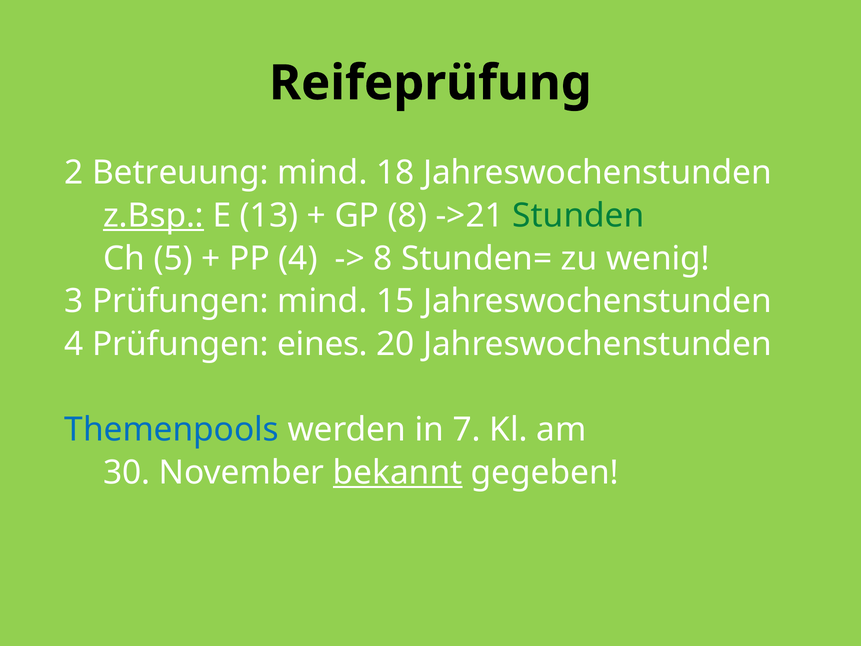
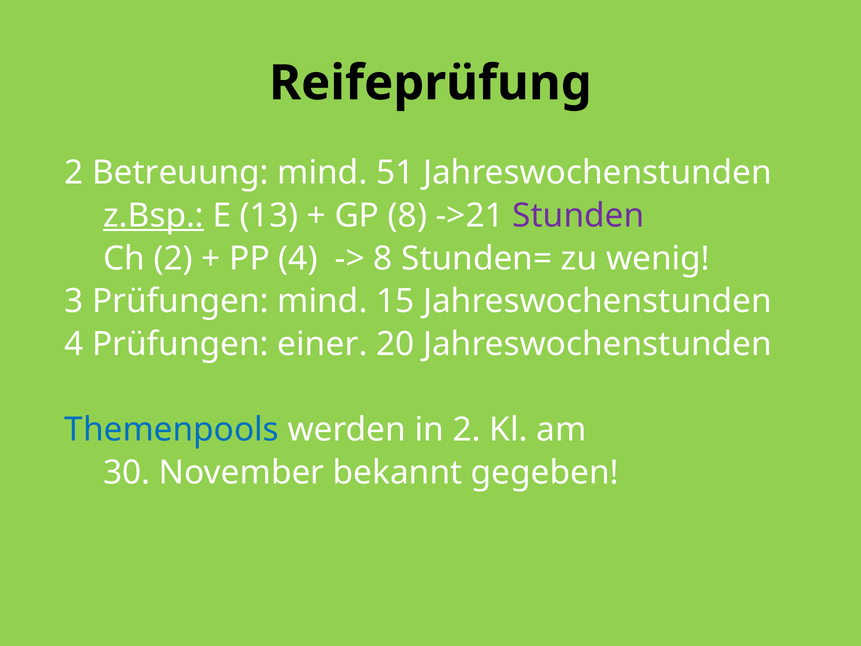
18: 18 -> 51 (395, 173)
Stunden colour: green -> purple (578, 216)
Ch 5: 5 -> 2 (173, 258)
eines: eines -> einer (322, 344)
in 7: 7 -> 2 (467, 430)
bekannt underline: present -> none (398, 472)
